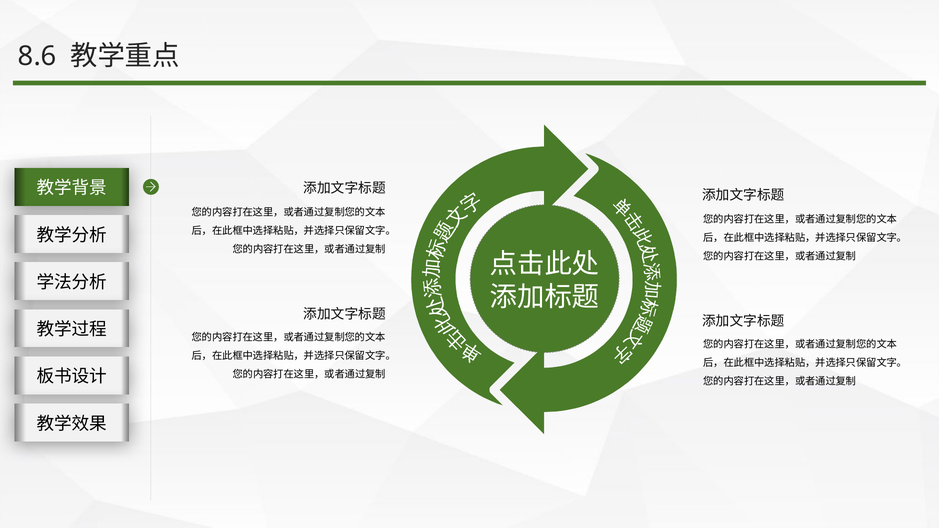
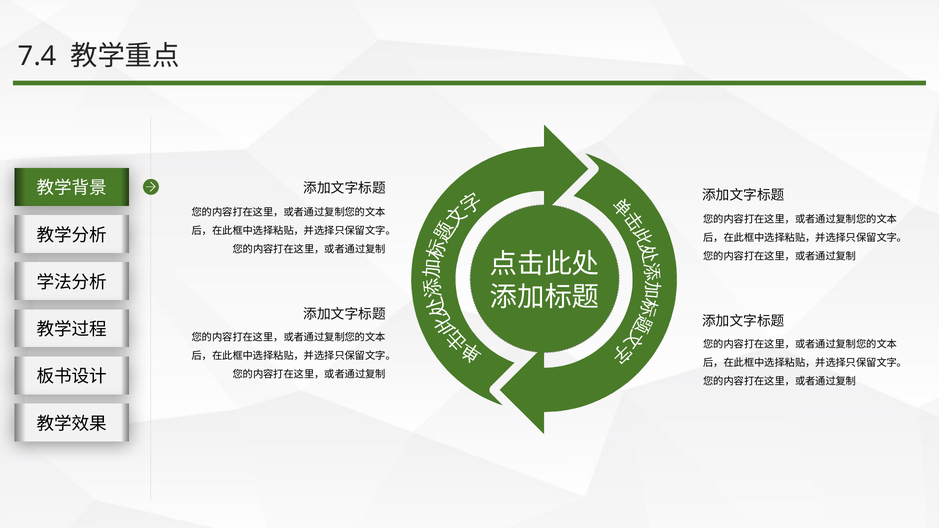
8.6: 8.6 -> 7.4 (37, 56)
